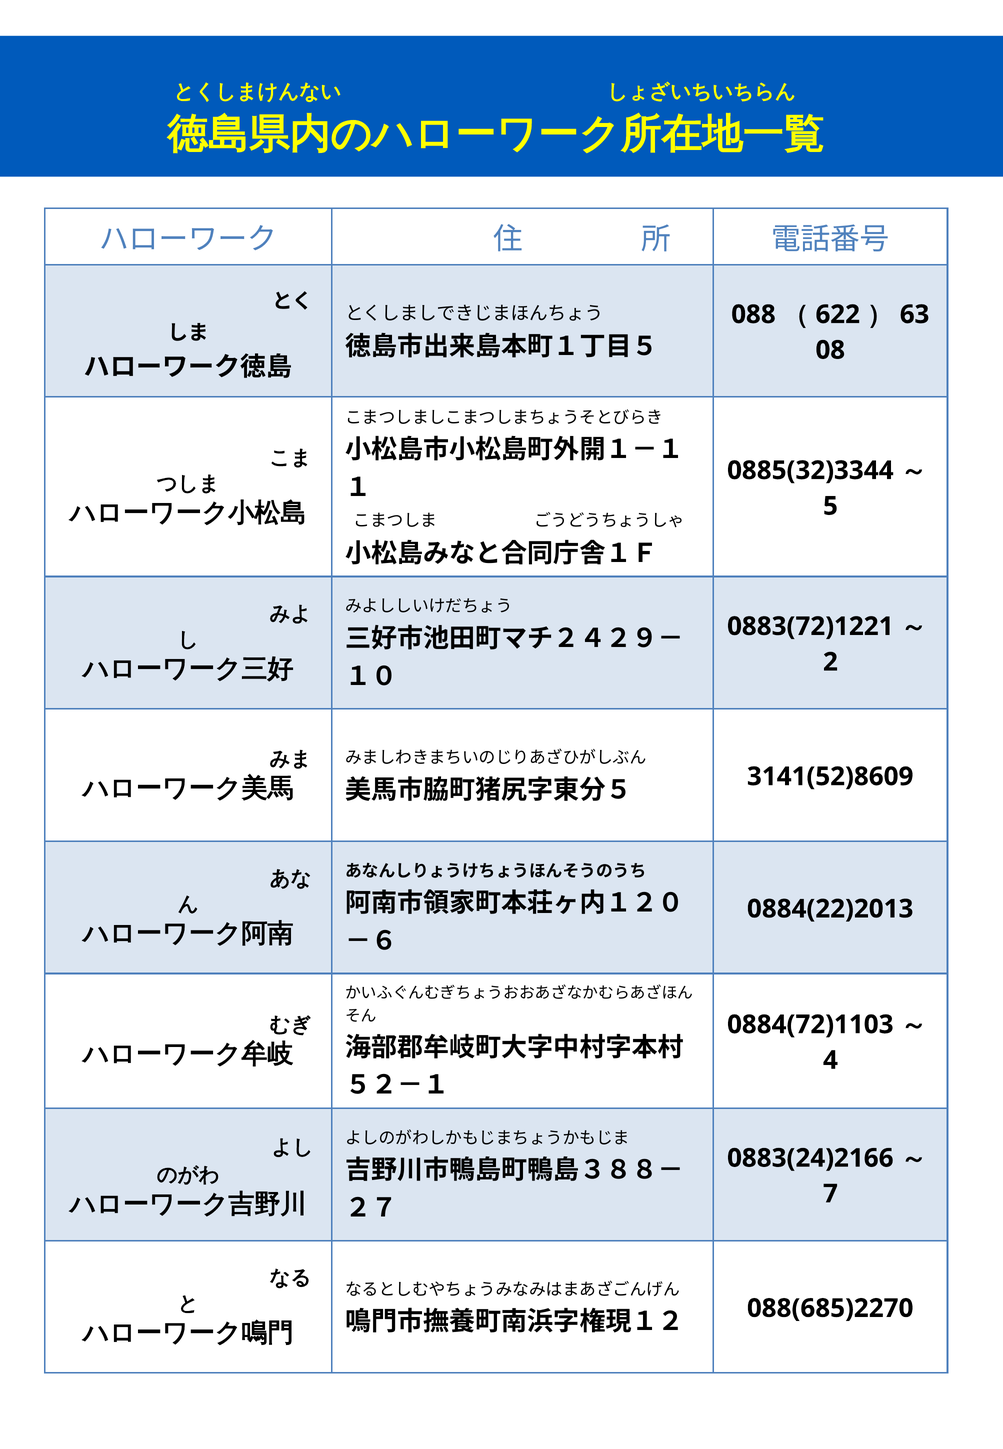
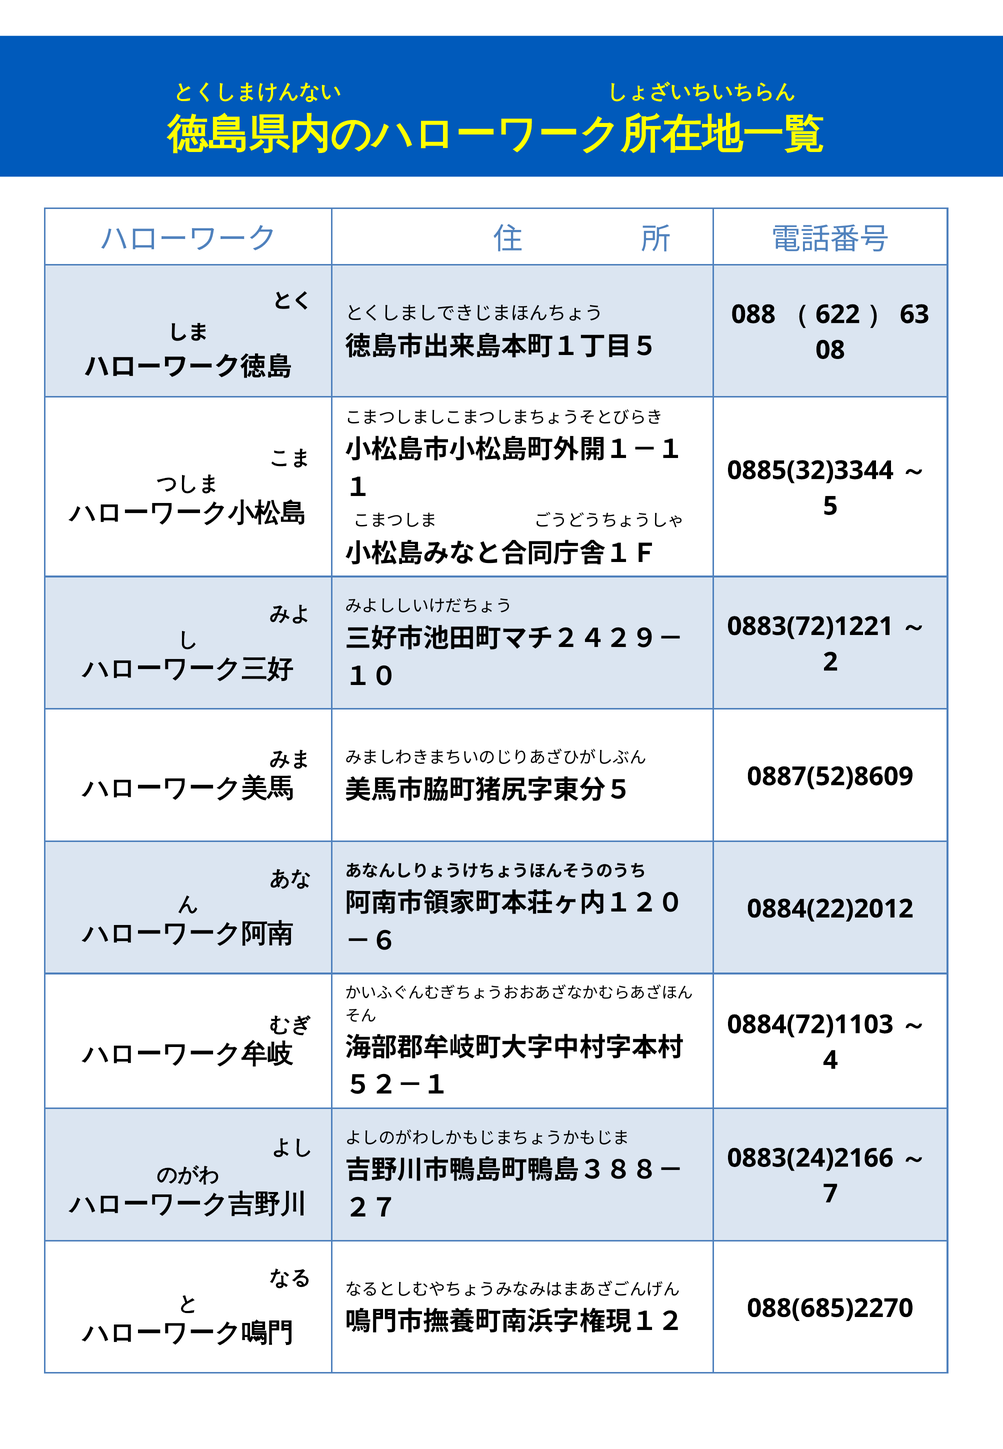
3141(52)8609: 3141(52)8609 -> 0887(52)8609 (830, 776)
0884(22)2013: 0884(22)2013 -> 0884(22)2012 (830, 909)
